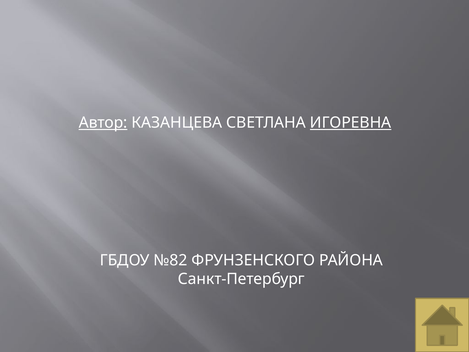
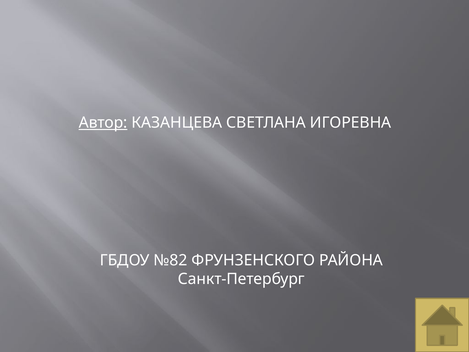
ИГОРЕВНА underline: present -> none (351, 123)
